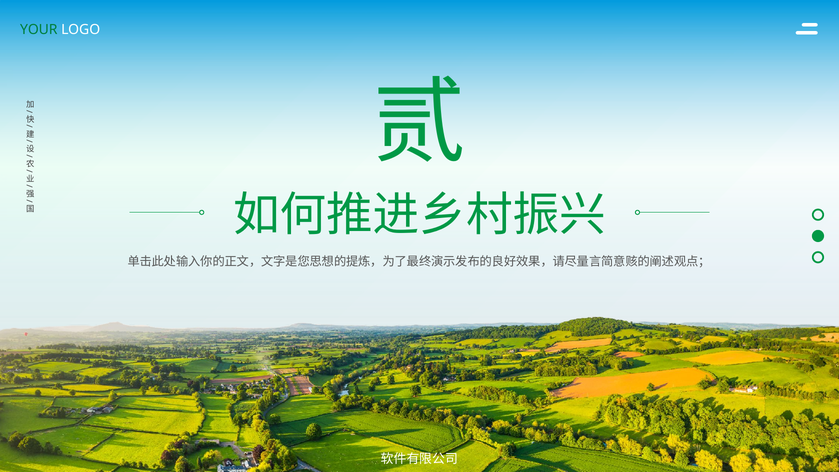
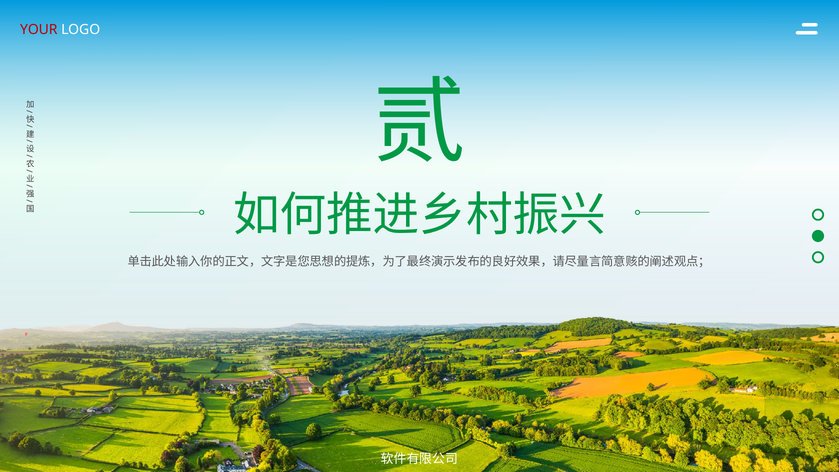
YOUR colour: green -> red (39, 30)
